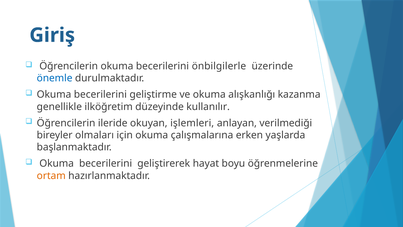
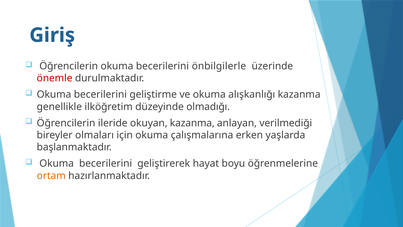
önemle colour: blue -> red (55, 78)
kullanılır: kullanılır -> olmadığı (208, 107)
okuyan işlemleri: işlemleri -> kazanma (192, 123)
